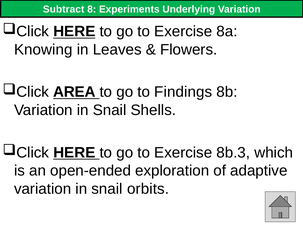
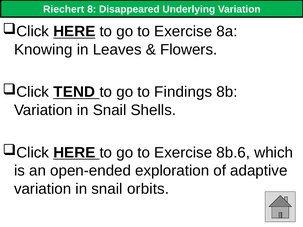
Subtract: Subtract -> Riechert (64, 9)
Experiments: Experiments -> Disappeared (129, 9)
AREA: AREA -> TEND (74, 92)
8b.3: 8b.3 -> 8b.6 (233, 153)
